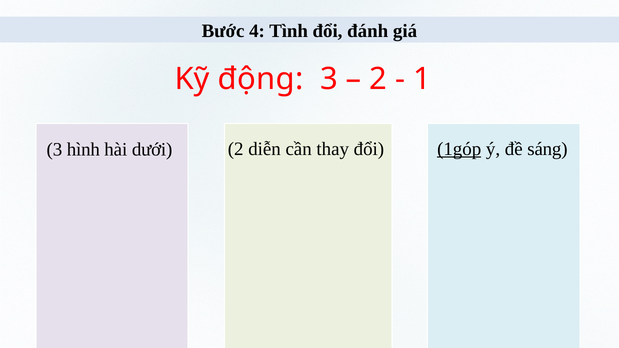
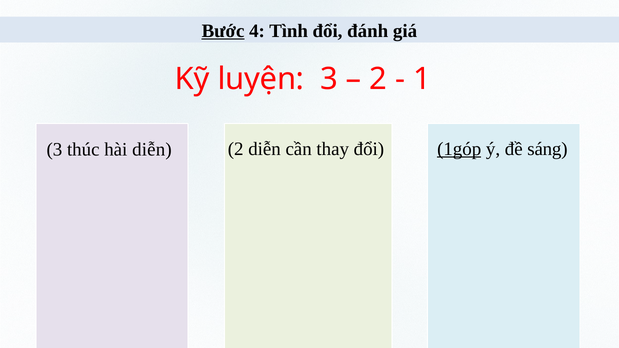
Bước underline: none -> present (223, 31)
động: động -> luyện (261, 79)
hình: hình -> thúc (83, 149)
hài dưới: dưới -> diễn (152, 149)
